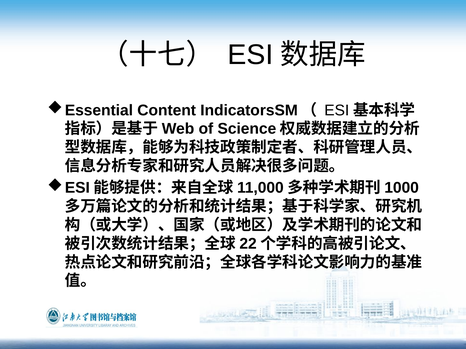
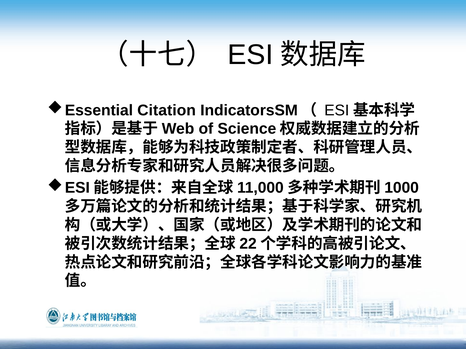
Content: Content -> Citation (167, 110)
